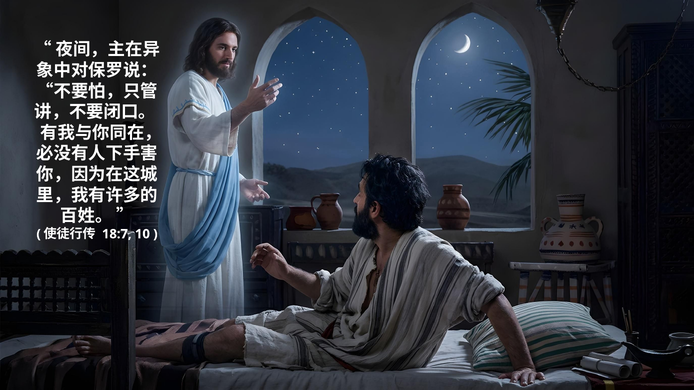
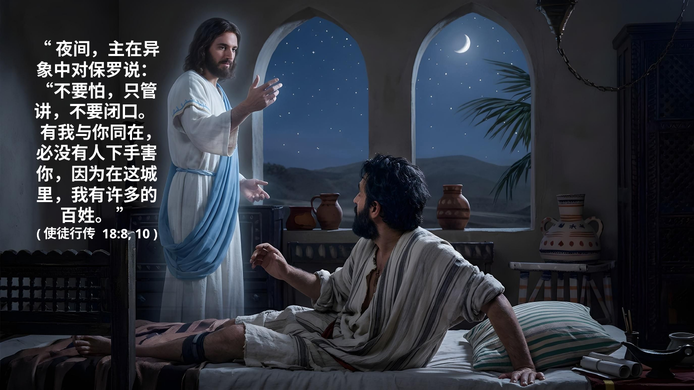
18:7: 18:7 -> 18:8 (117, 234)
